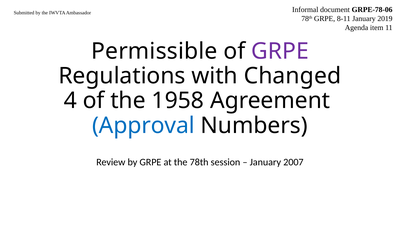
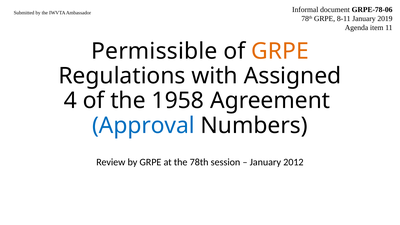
GRPE colour: purple -> orange (280, 51)
Changed: Changed -> Assigned (293, 76)
2007: 2007 -> 2012 (293, 162)
